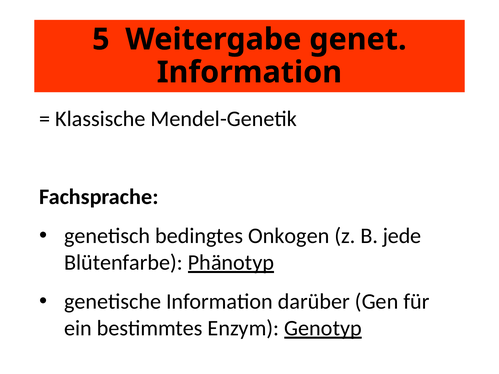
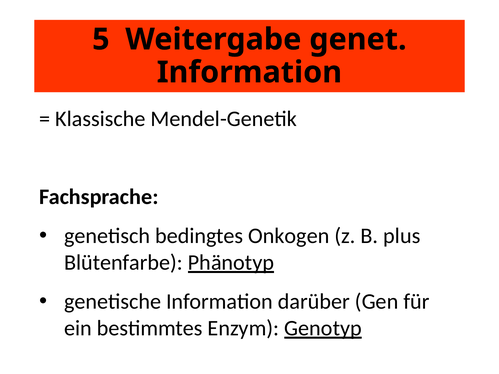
jede: jede -> plus (402, 236)
